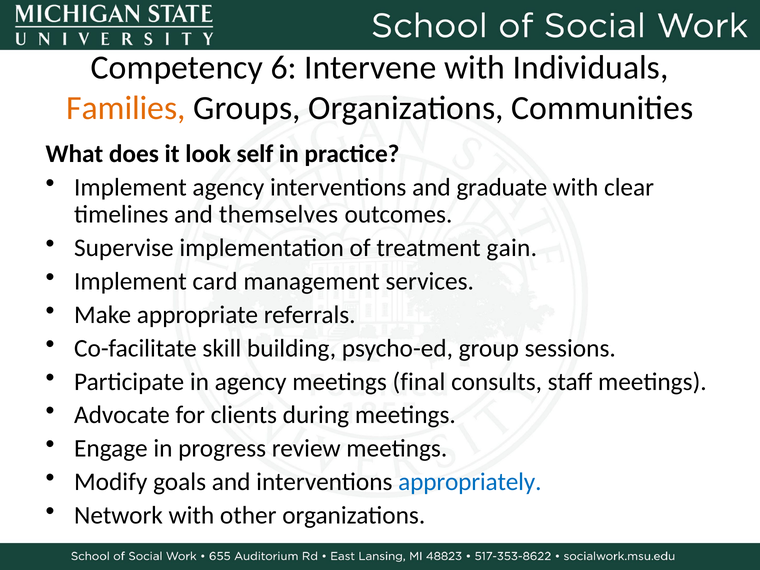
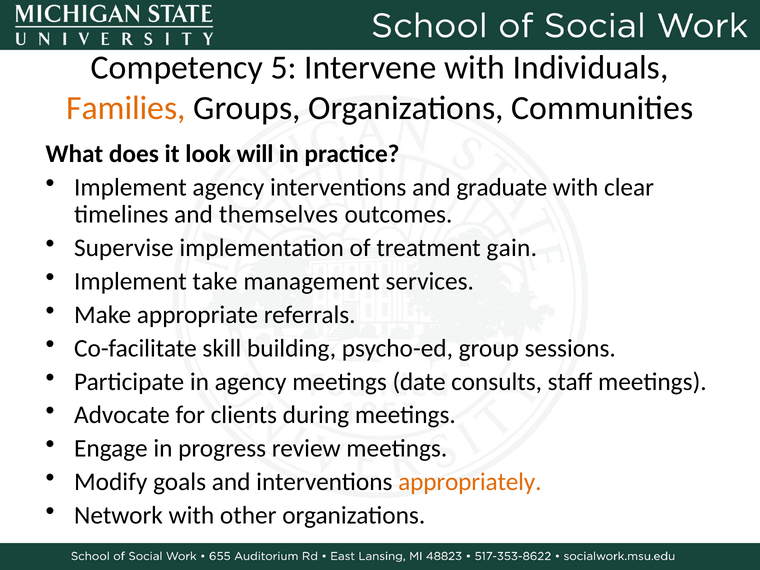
6: 6 -> 5 (284, 68)
self: self -> will (255, 154)
card: card -> take (215, 281)
final: final -> date (419, 382)
appropriately colour: blue -> orange (470, 482)
